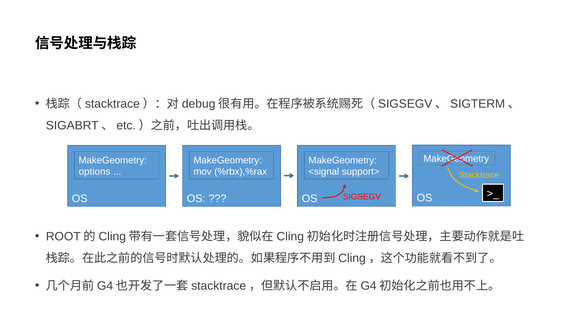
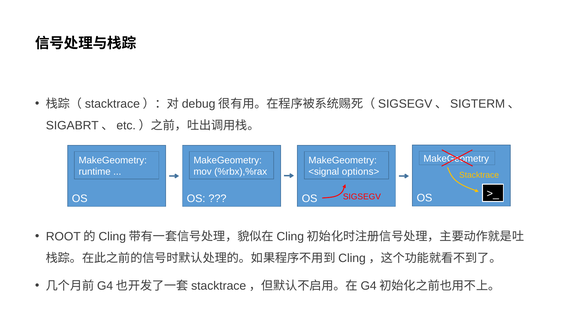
options: options -> runtime (95, 172)
support>: support> -> options> (361, 172)
